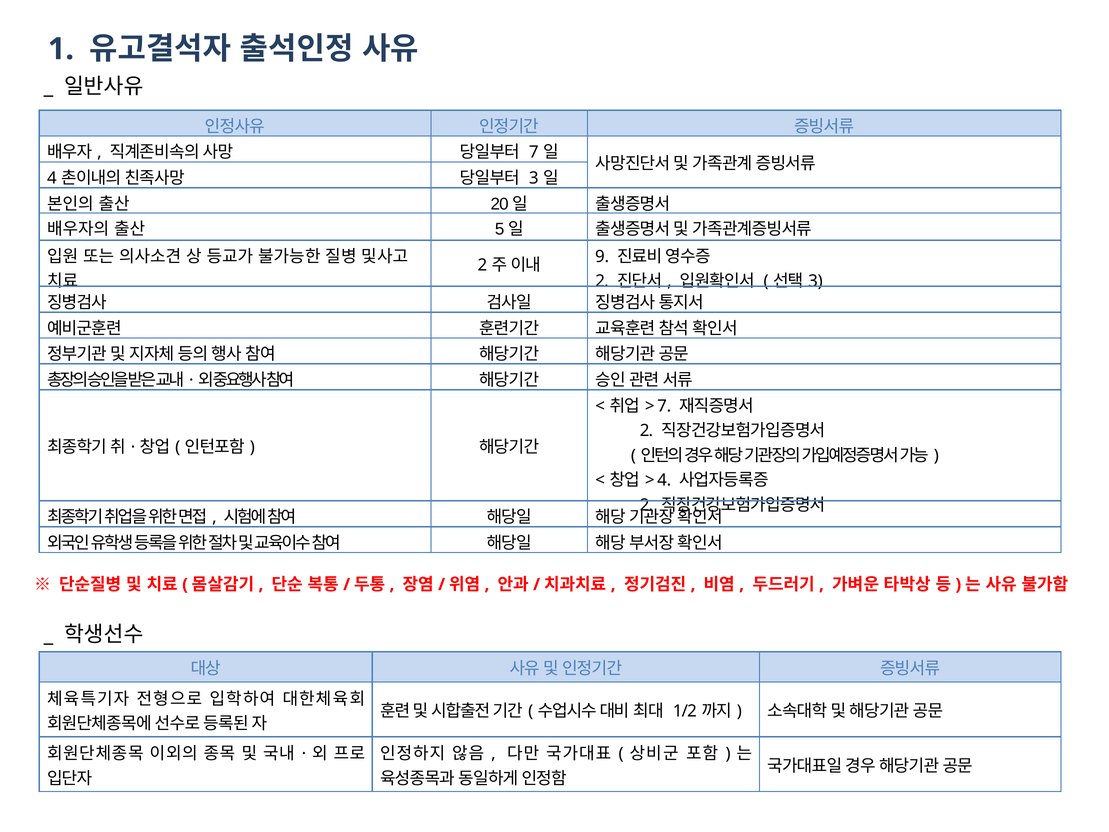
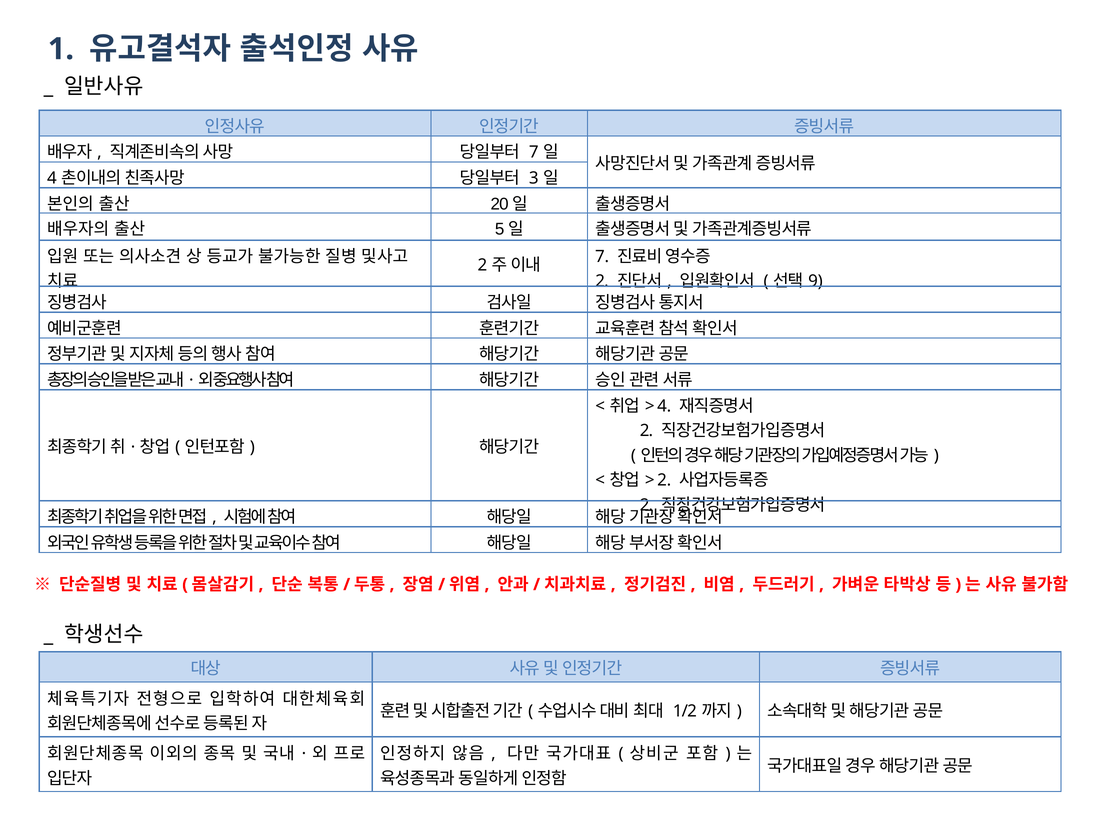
9: 9 -> 7 (602, 256)
3: 3 -> 9 (816, 281)
7: 7 -> 4 (664, 406)
4: 4 -> 2 (664, 480)
